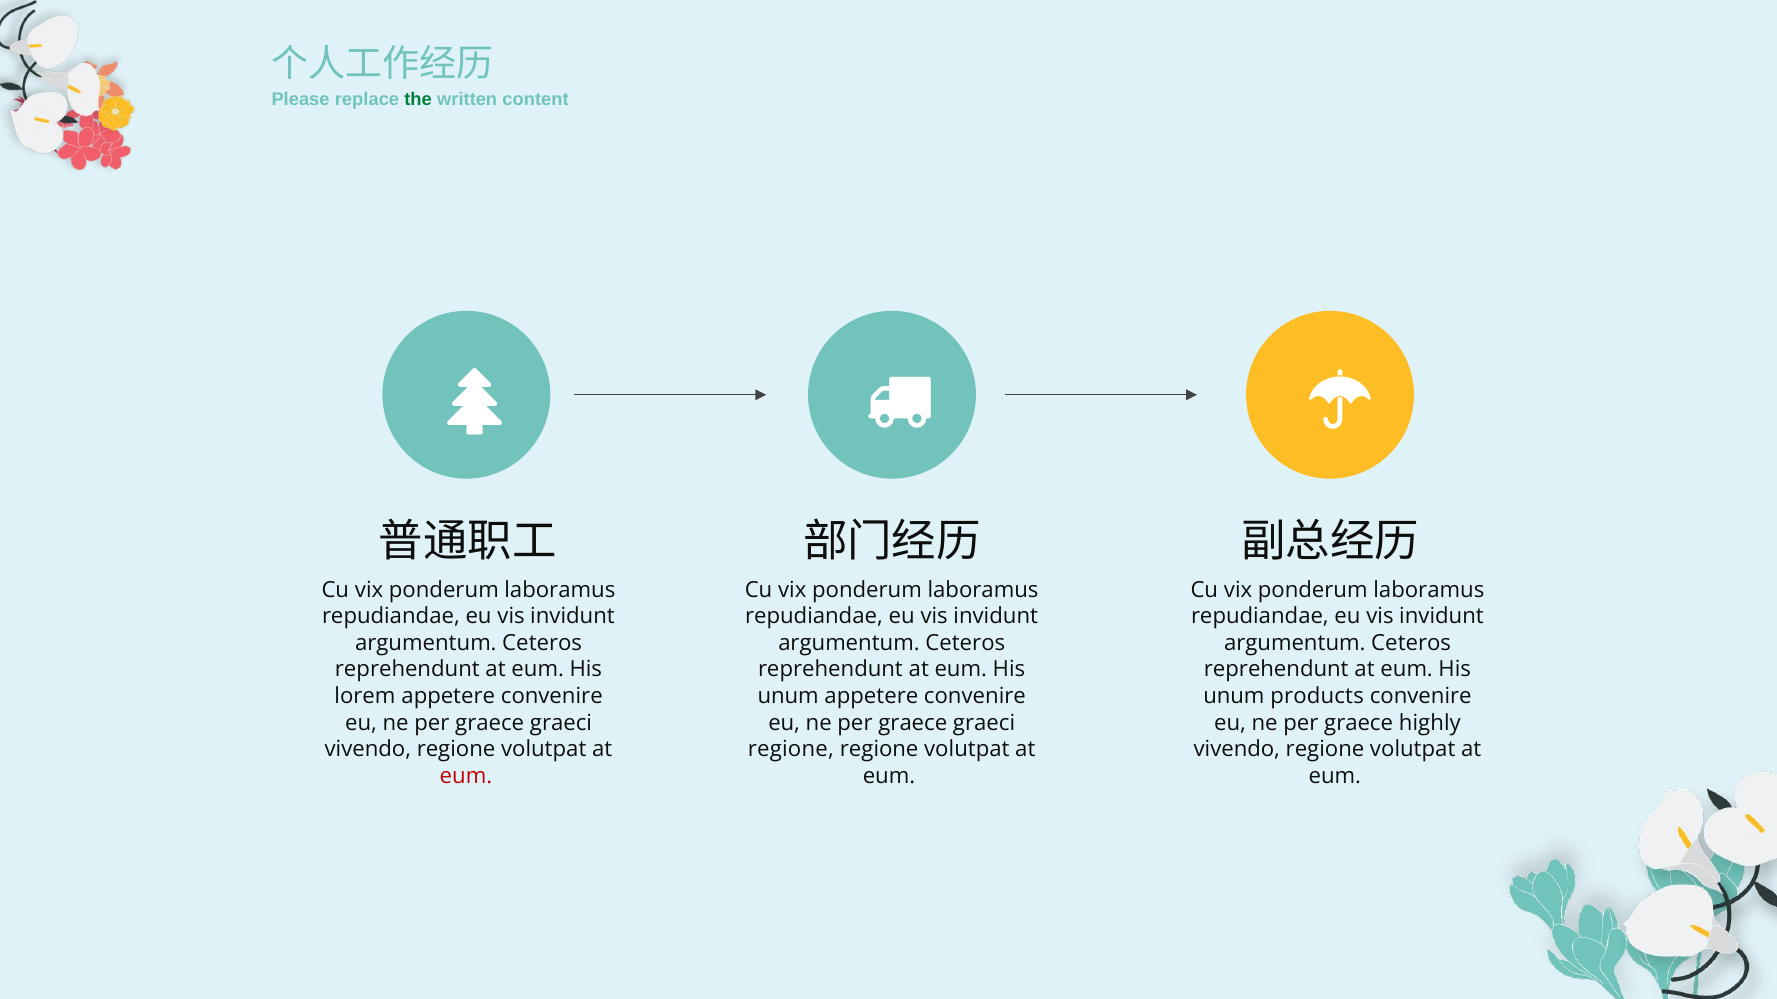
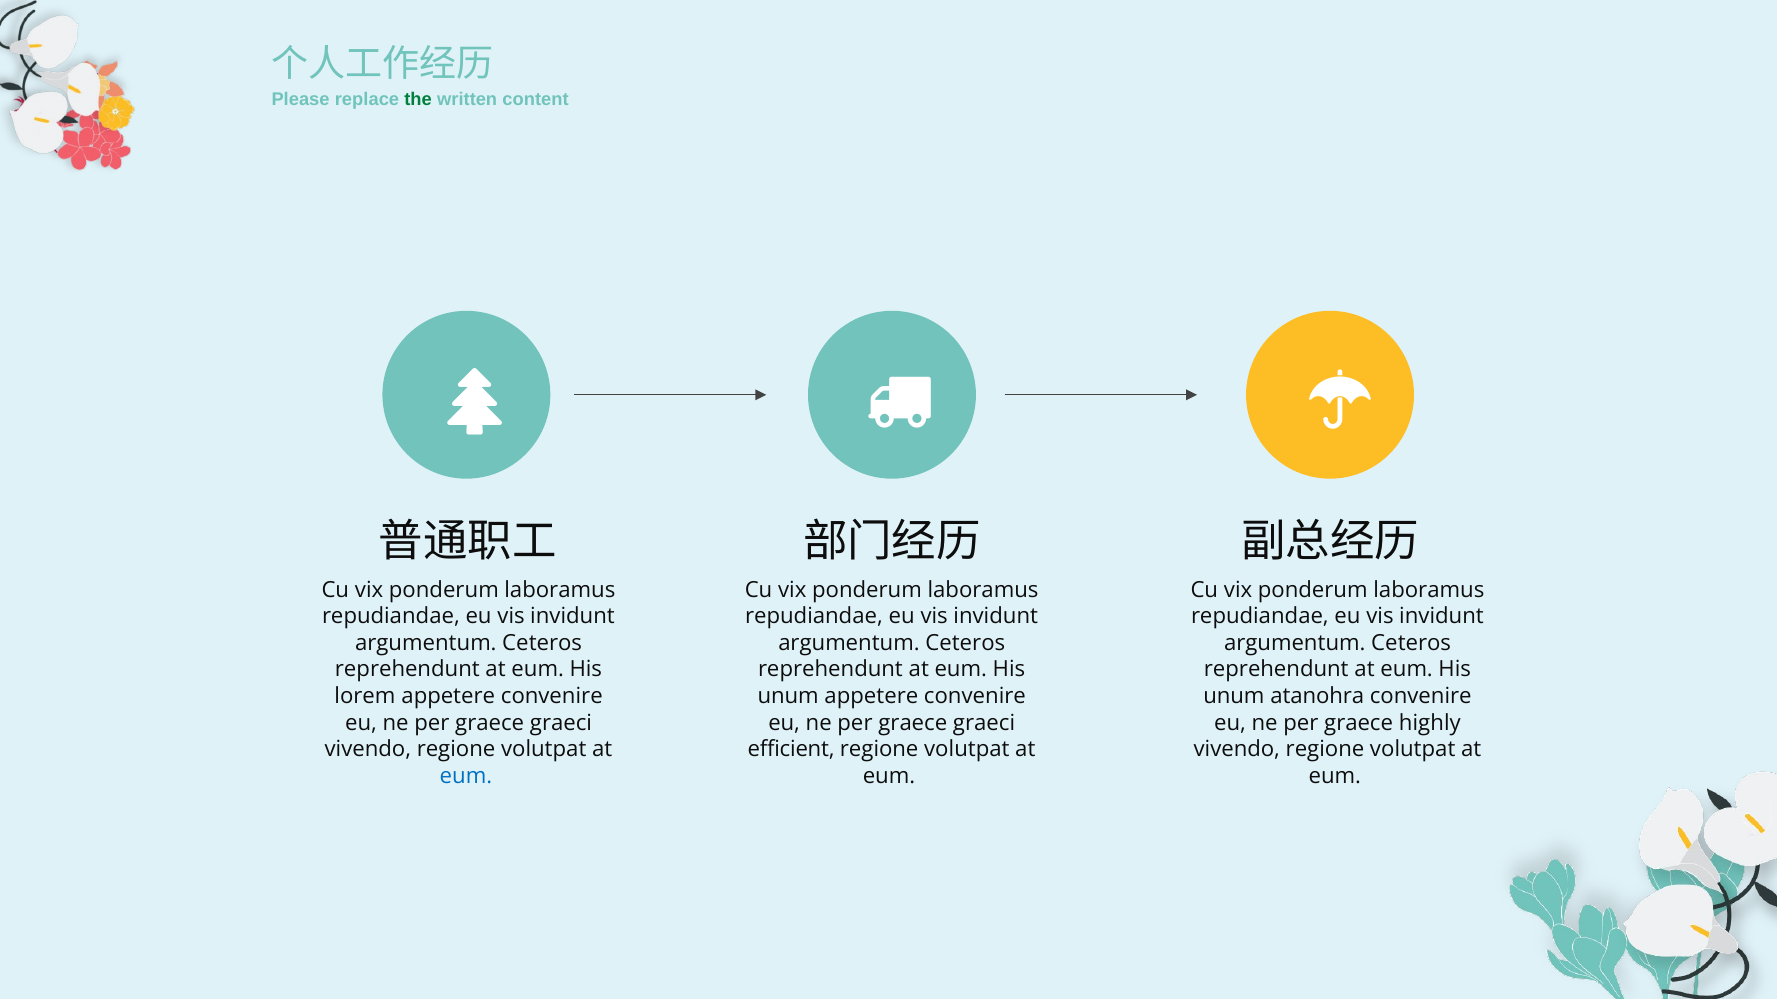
products: products -> atanohra (1317, 697)
regione: regione -> efficient (791, 750)
eum colour: red -> blue (466, 777)
